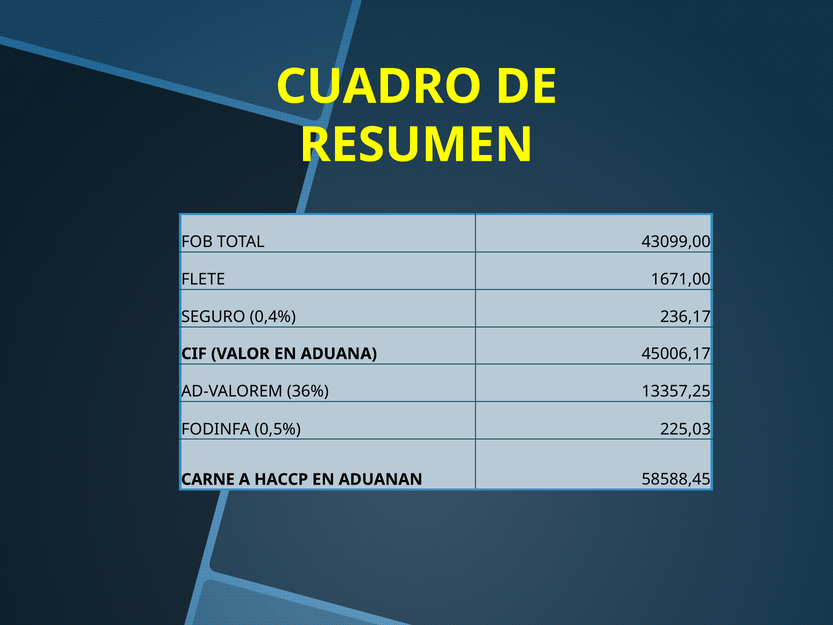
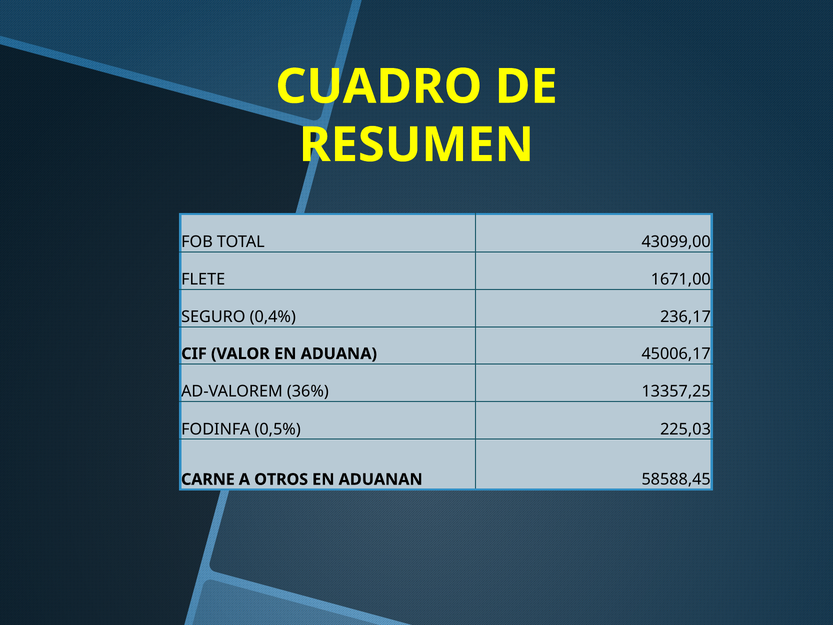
HACCP: HACCP -> OTROS (281, 479)
